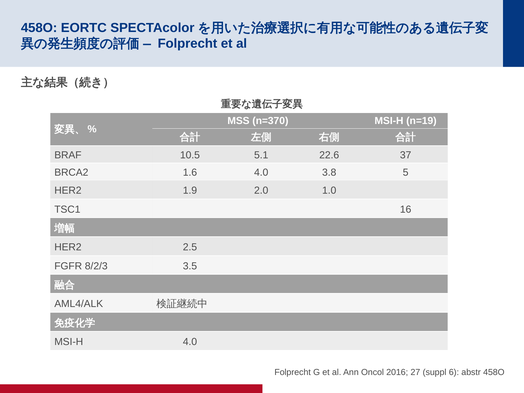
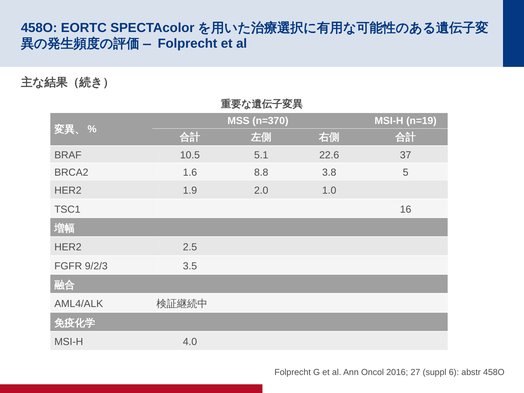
1.6 4.0: 4.0 -> 8.8 (261, 173)
8/2/3: 8/2/3 -> 9/2/3 (96, 266)
